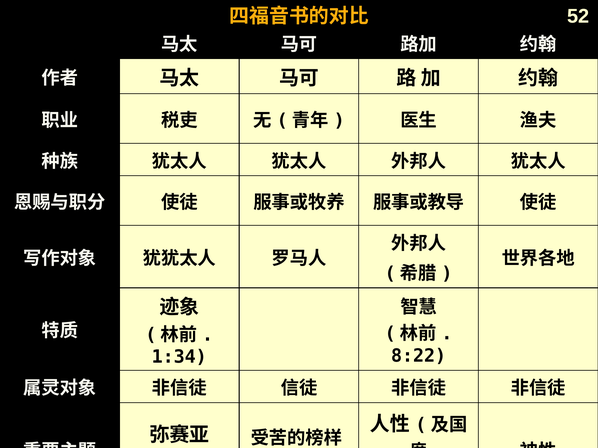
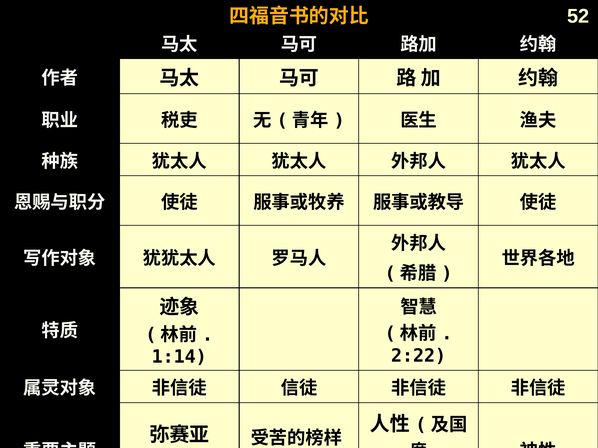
8:22: 8:22 -> 2:22 (419, 356)
1:34: 1:34 -> 1:14 (179, 357)
